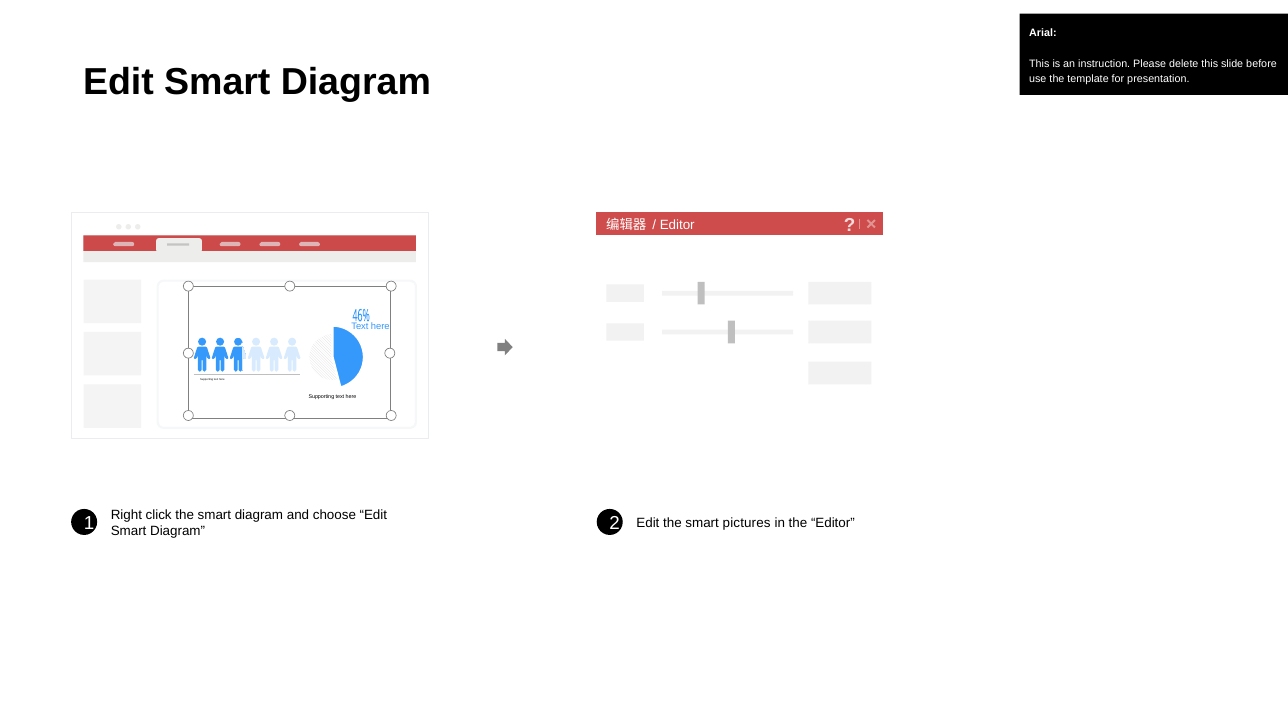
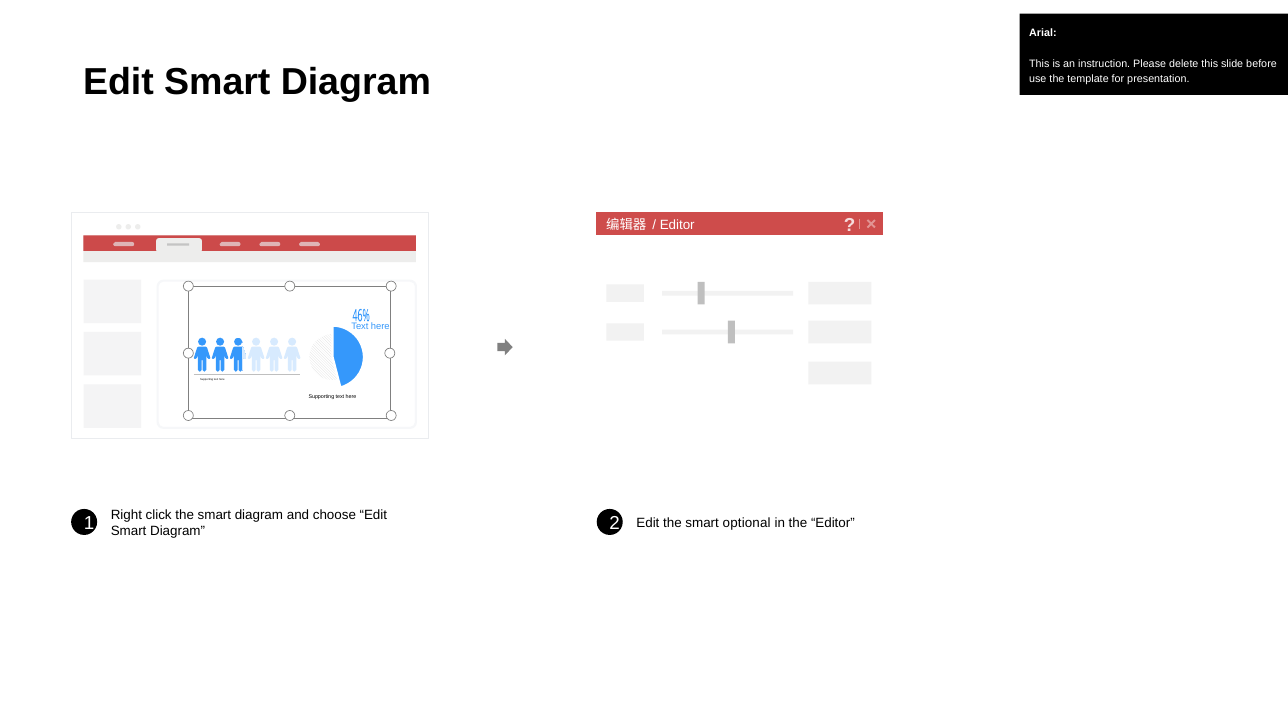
pictures: pictures -> optional (747, 523)
